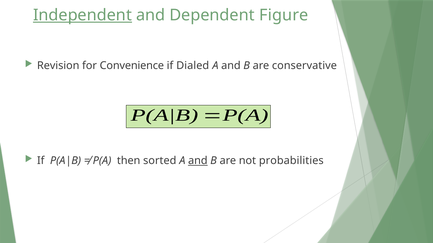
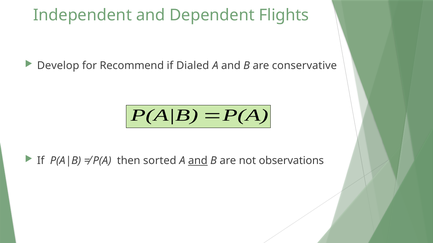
Independent underline: present -> none (82, 15)
Figure: Figure -> Flights (284, 15)
Revision: Revision -> Develop (58, 66)
Convenience: Convenience -> Recommend (132, 66)
probabilities: probabilities -> observations (291, 161)
